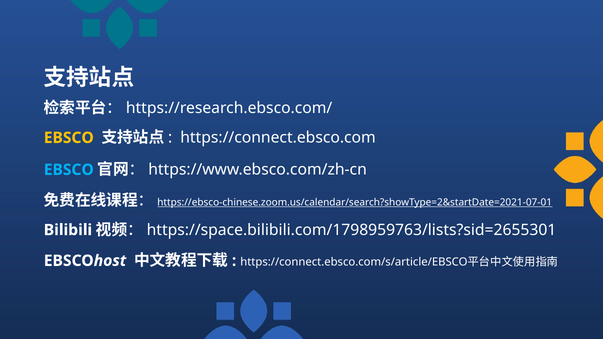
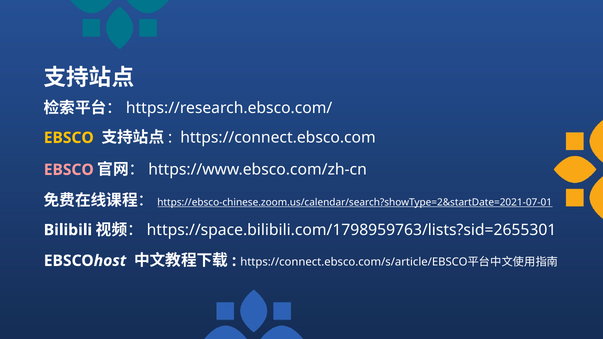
EBSCO colour: light blue -> pink (69, 170)
